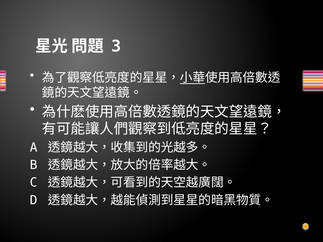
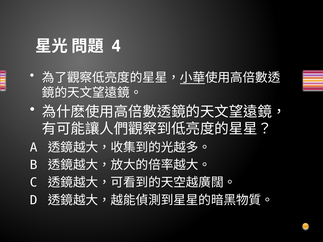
3: 3 -> 4 (116, 46)
